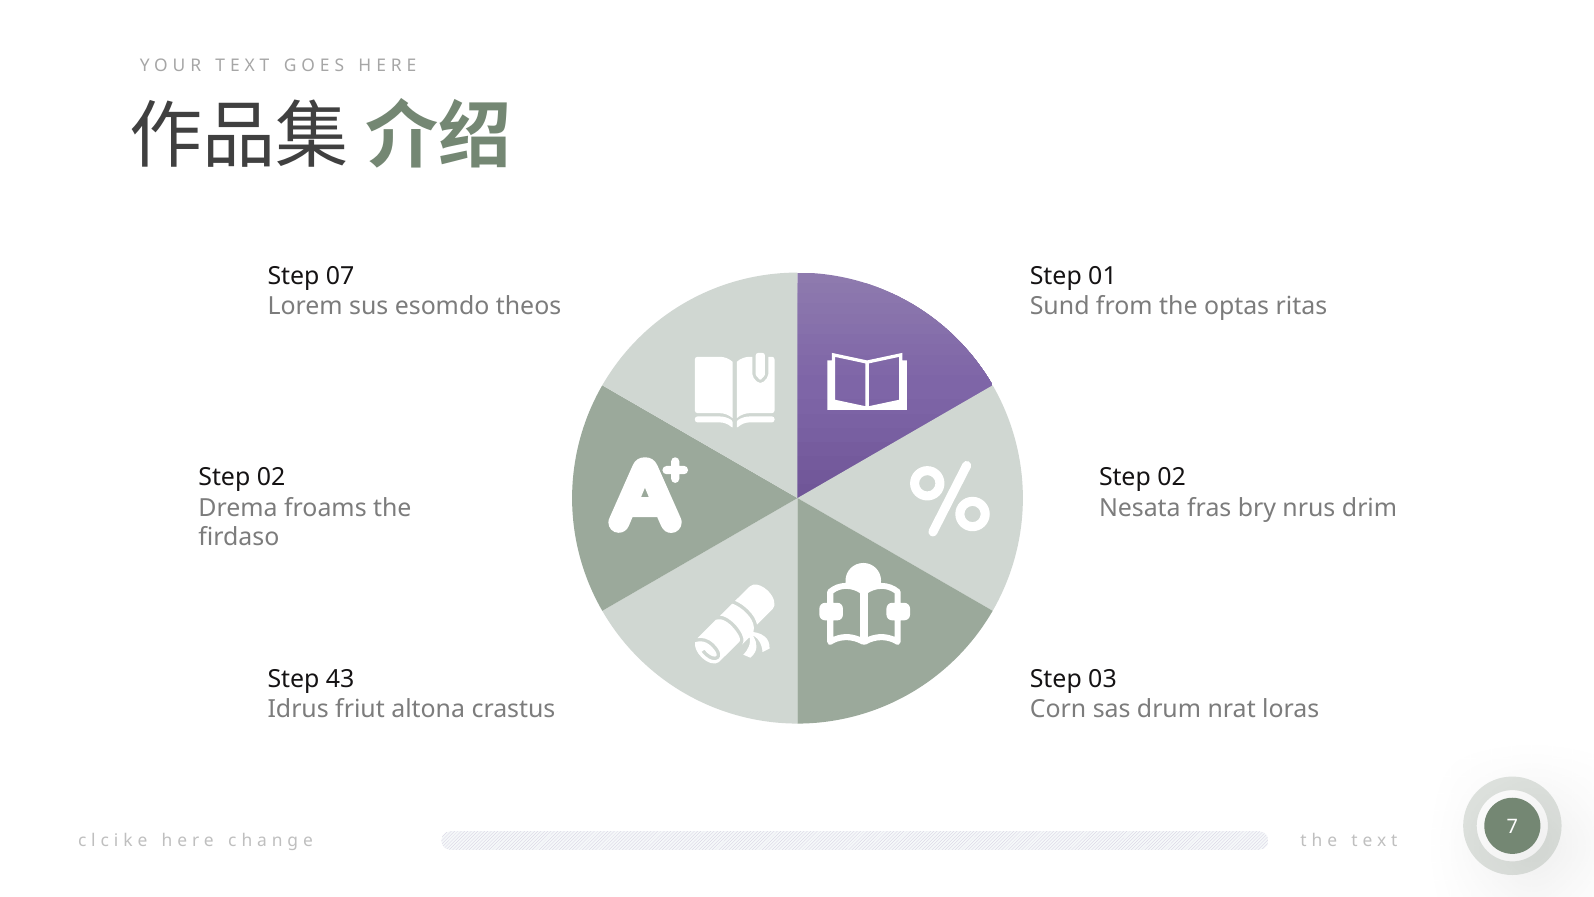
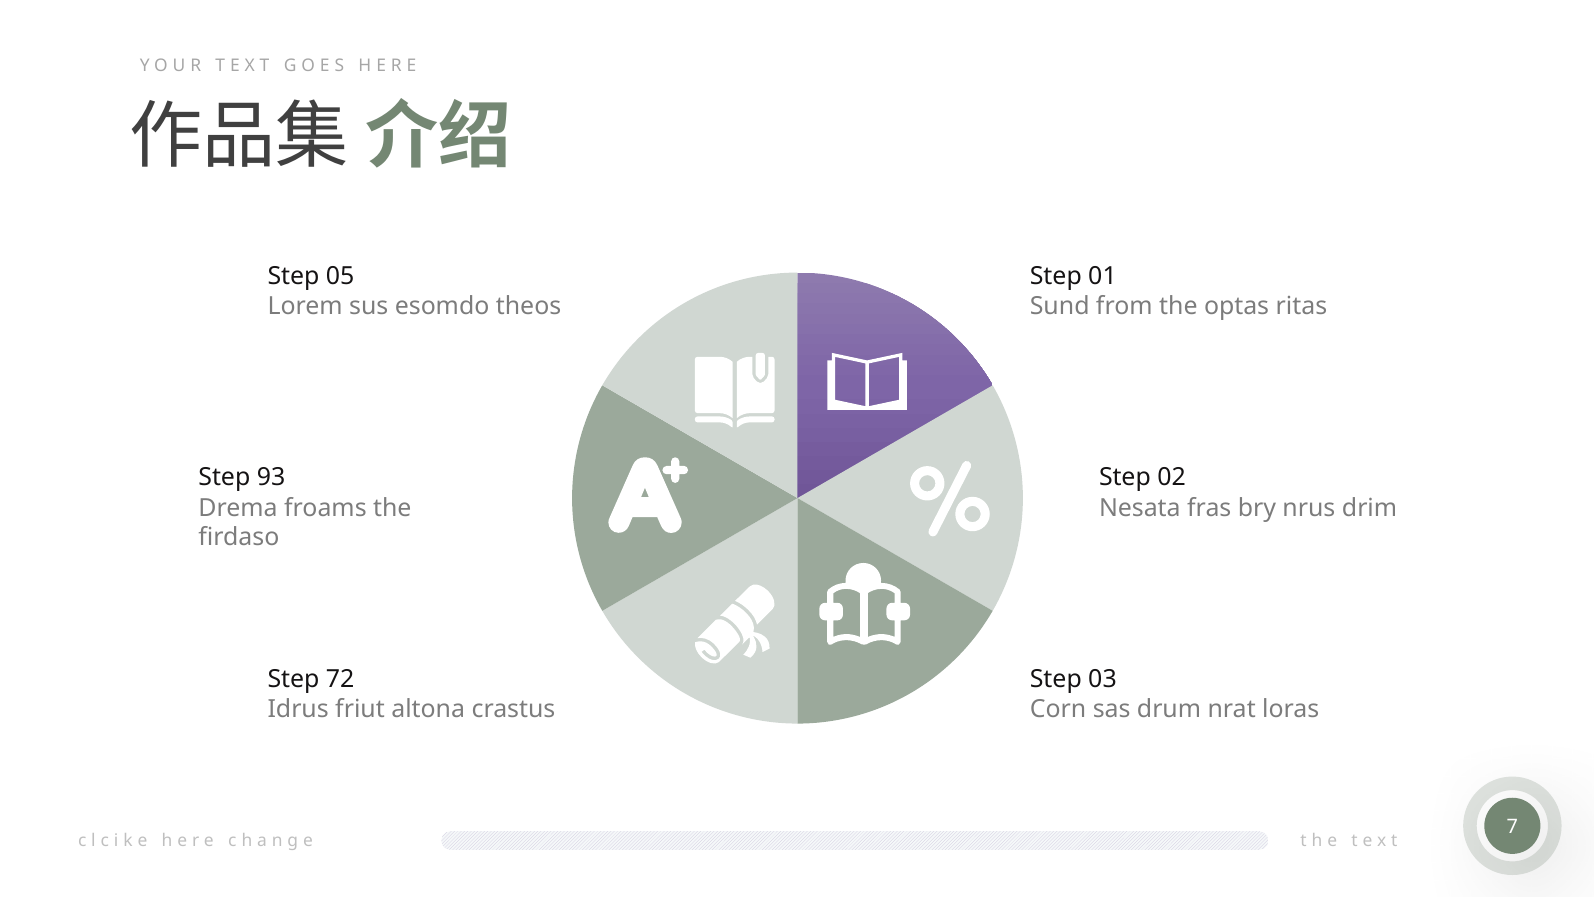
07: 07 -> 05 (340, 276)
02: 02 -> 93 (271, 478)
43: 43 -> 72 (340, 679)
